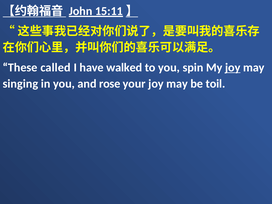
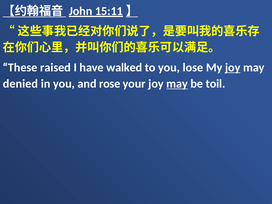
called: called -> raised (56, 67)
spin: spin -> lose (193, 67)
singing: singing -> denied (20, 84)
may underline: none -> present (177, 84)
